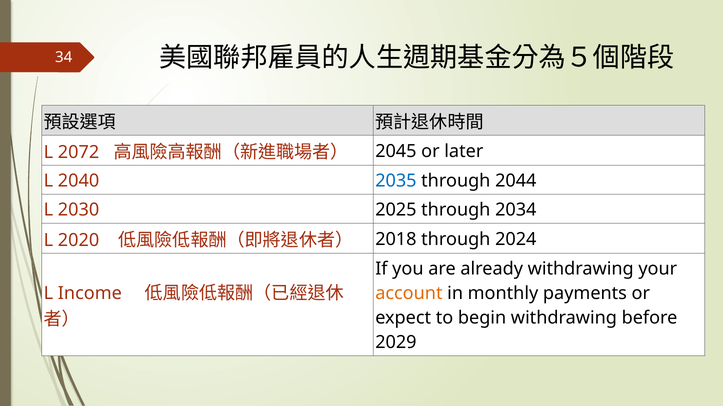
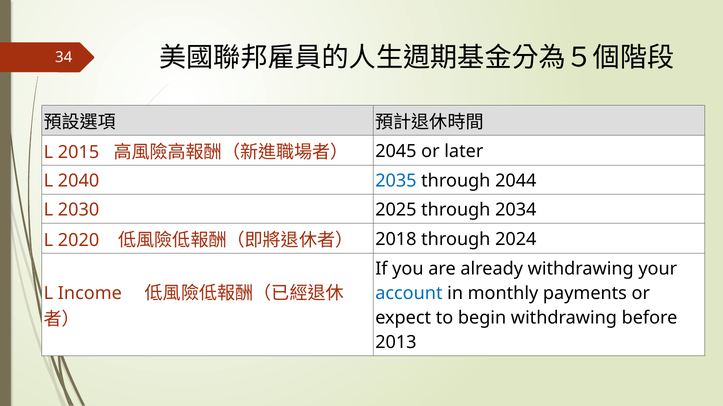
2072: 2072 -> 2015 (79, 152)
account colour: orange -> blue (409, 294)
2029: 2029 -> 2013 (396, 343)
